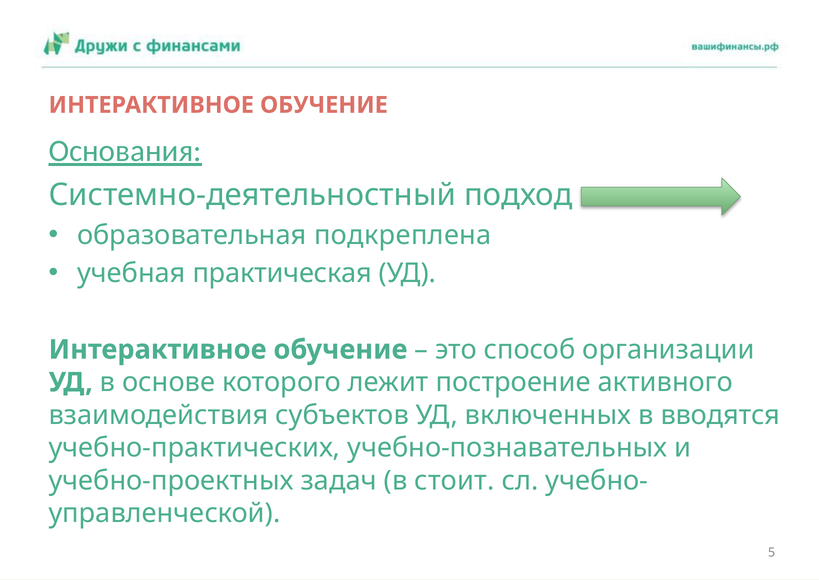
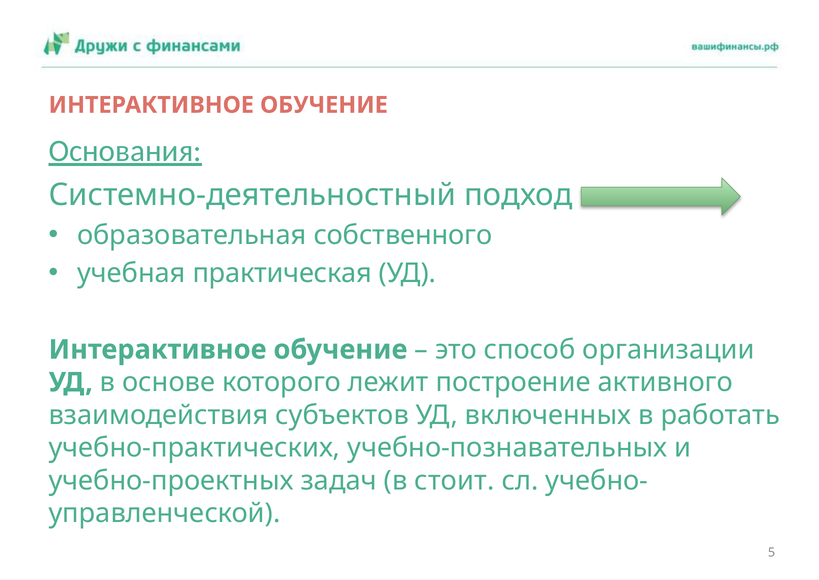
подкреплена: подкреплена -> собственного (403, 235)
вводятся: вводятся -> работать (720, 415)
